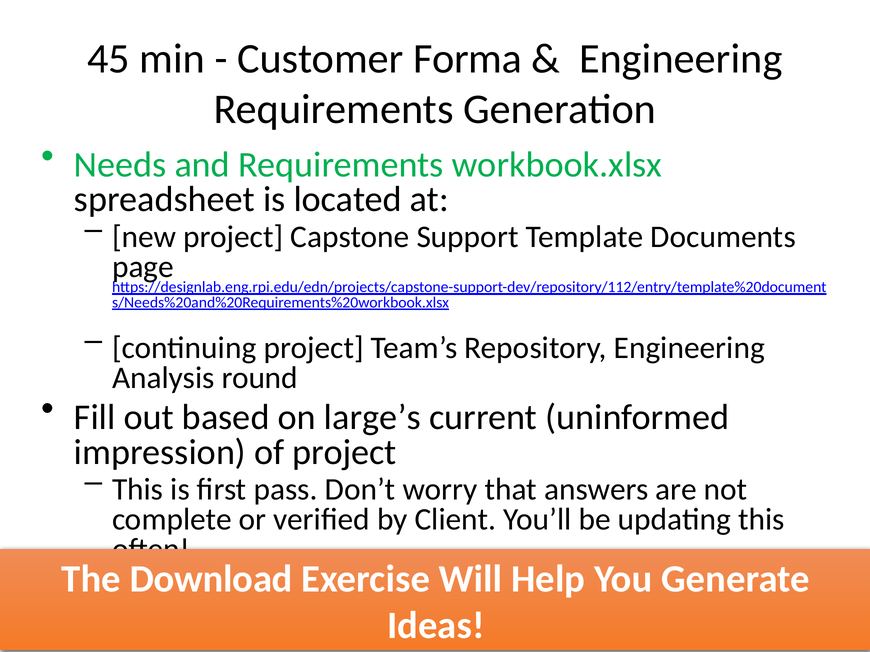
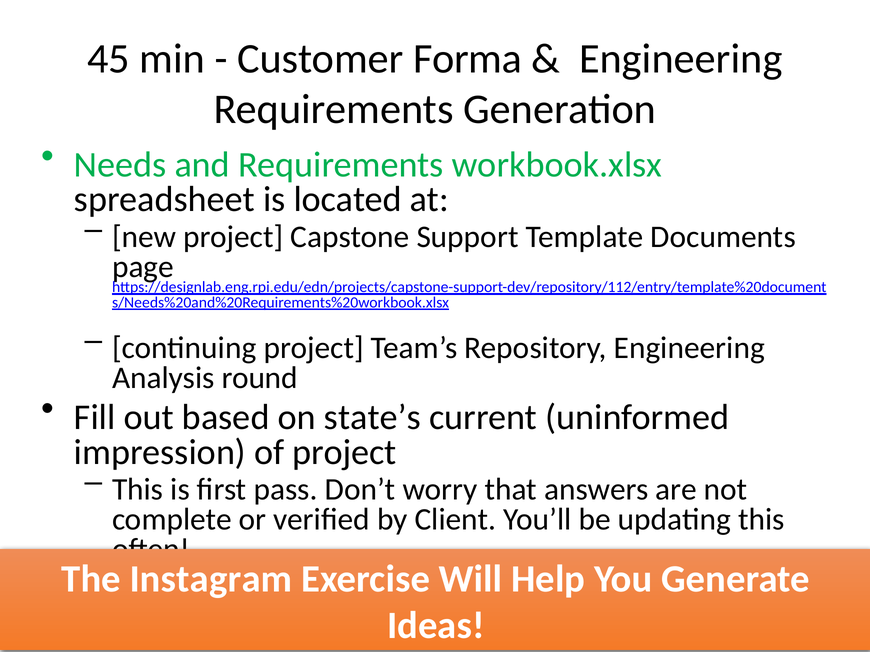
large’s: large’s -> state’s (372, 418)
Download: Download -> Instagram (211, 579)
